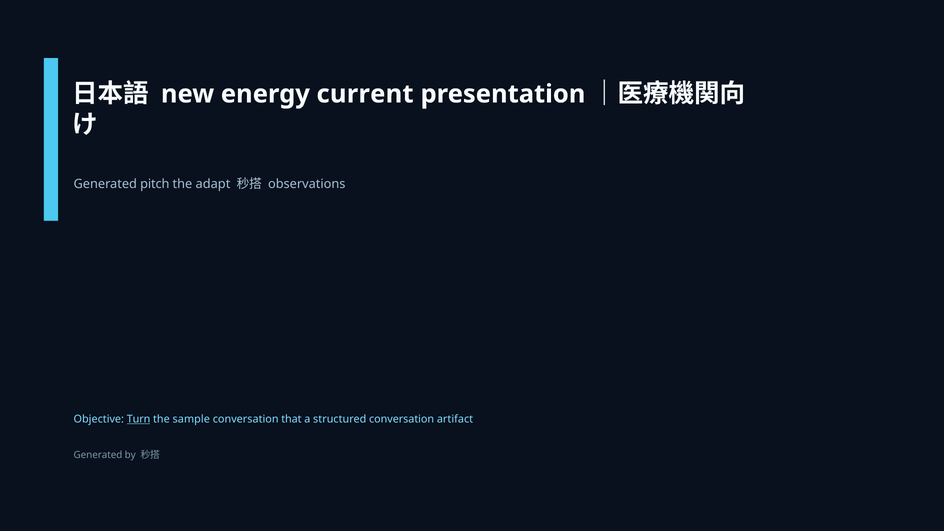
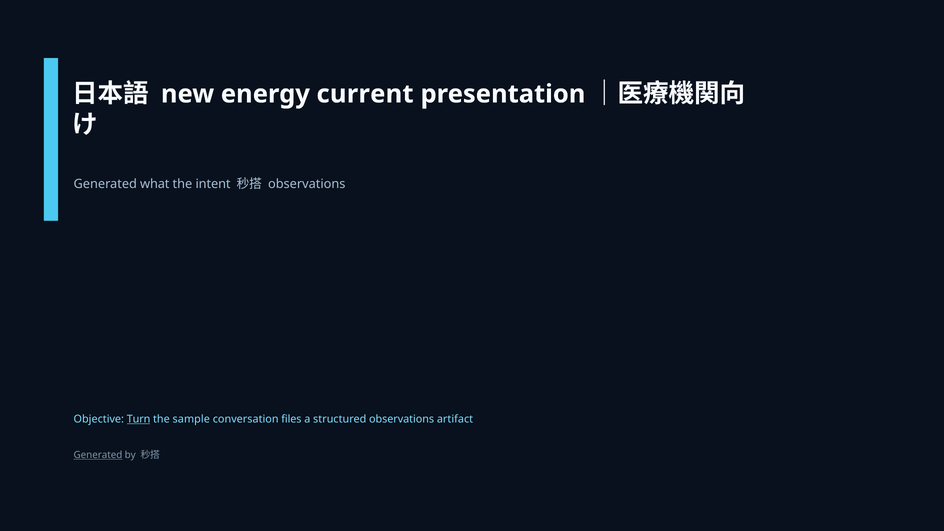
pitch: pitch -> what (155, 184)
adapt: adapt -> intent (213, 184)
that: that -> files (291, 419)
structured conversation: conversation -> observations (402, 419)
Generated underline: none -> present (98, 455)
